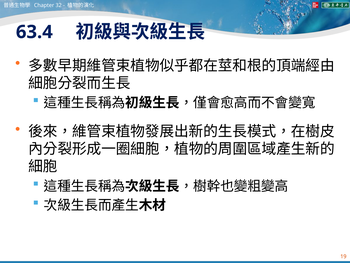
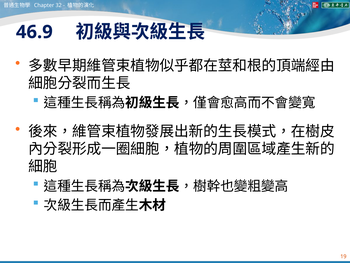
63.4: 63.4 -> 46.9 (34, 32)
